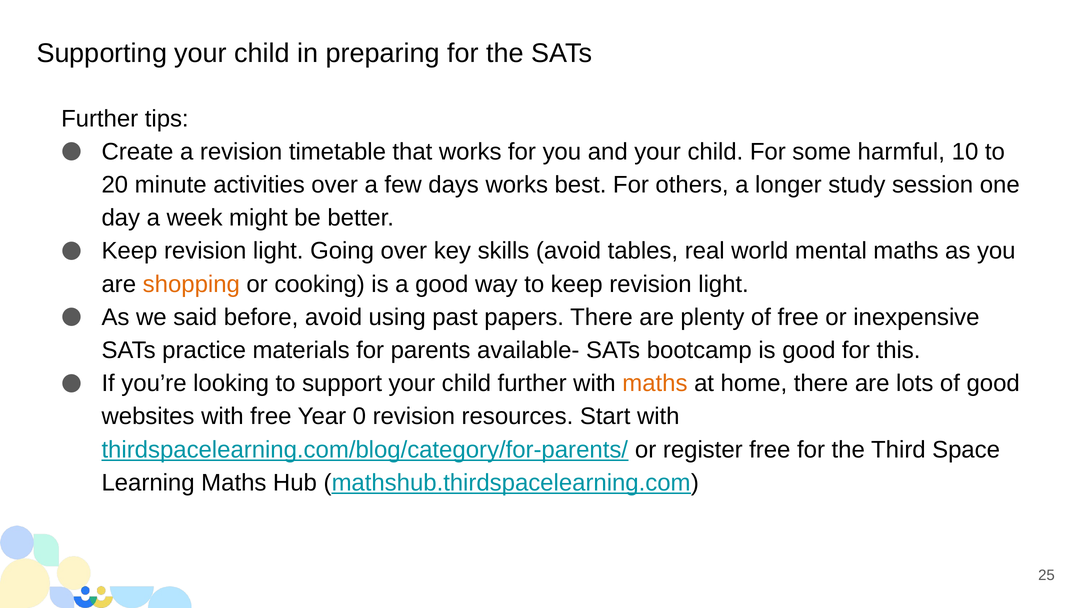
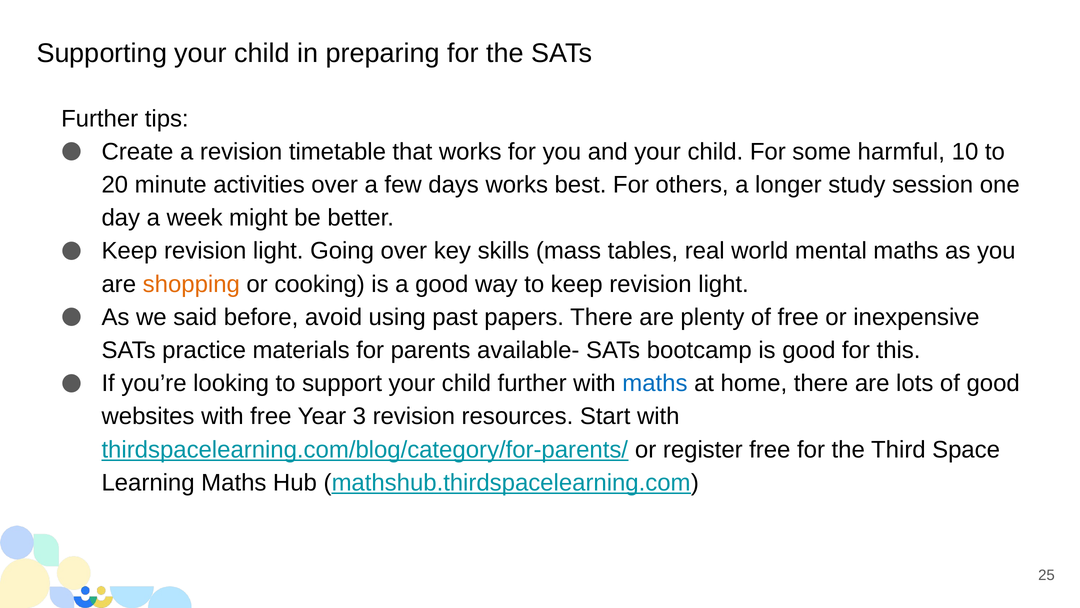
skills avoid: avoid -> mass (569, 251)
maths colour: orange -> blue (655, 383)
0: 0 -> 3 (359, 416)
